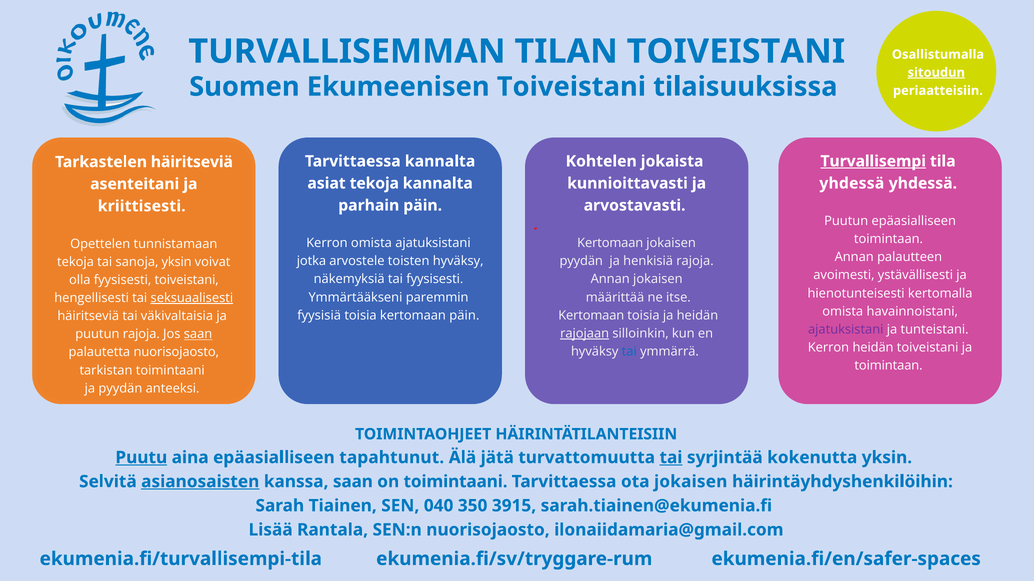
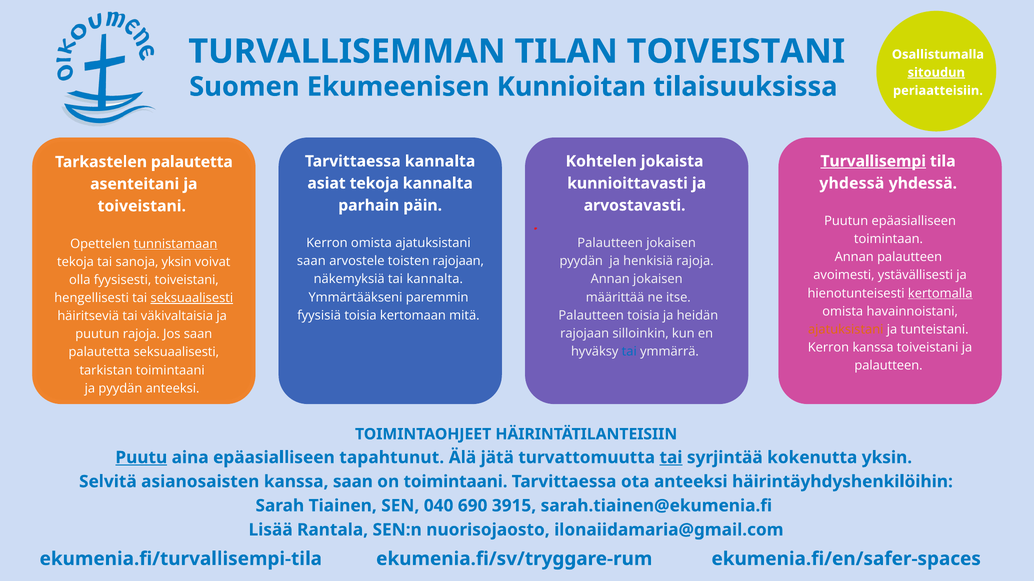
Ekumeenisen Toiveistani: Toiveistani -> Kunnioitan (571, 87)
Tarkastelen häiritseviä: häiritseviä -> palautetta (192, 162)
kriittisesti: kriittisesti -> toiveistani (142, 206)
Kertomaan: Kertomaan -> Palautteen (610, 243)
tunnistamaan underline: none -> present (175, 244)
jotka: jotka -> saan (311, 261)
toisten hyväksy: hyväksy -> rajojaan (458, 261)
tai fyysisesti: fyysisesti -> kannalta (435, 280)
kertomalla underline: none -> present (940, 294)
kertomaan päin: päin -> mitä (464, 316)
Kertomaan: Kertomaan -> Palautteen (591, 316)
ajatuksistani colour: purple -> orange (846, 330)
rajojaan underline: present -> none (585, 334)
saan underline: present -> none (198, 335)
Kerron heidän: heidän -> kanssa (873, 348)
palautetta nuorisojaosto: nuorisojaosto -> seksuaalisesti (176, 353)
toimintaan: toimintaan -> palautteen (888, 366)
asianosaisten underline: present -> none (200, 482)
ota jokaisen: jokaisen -> anteeksi (691, 482)
350: 350 -> 690 (473, 506)
